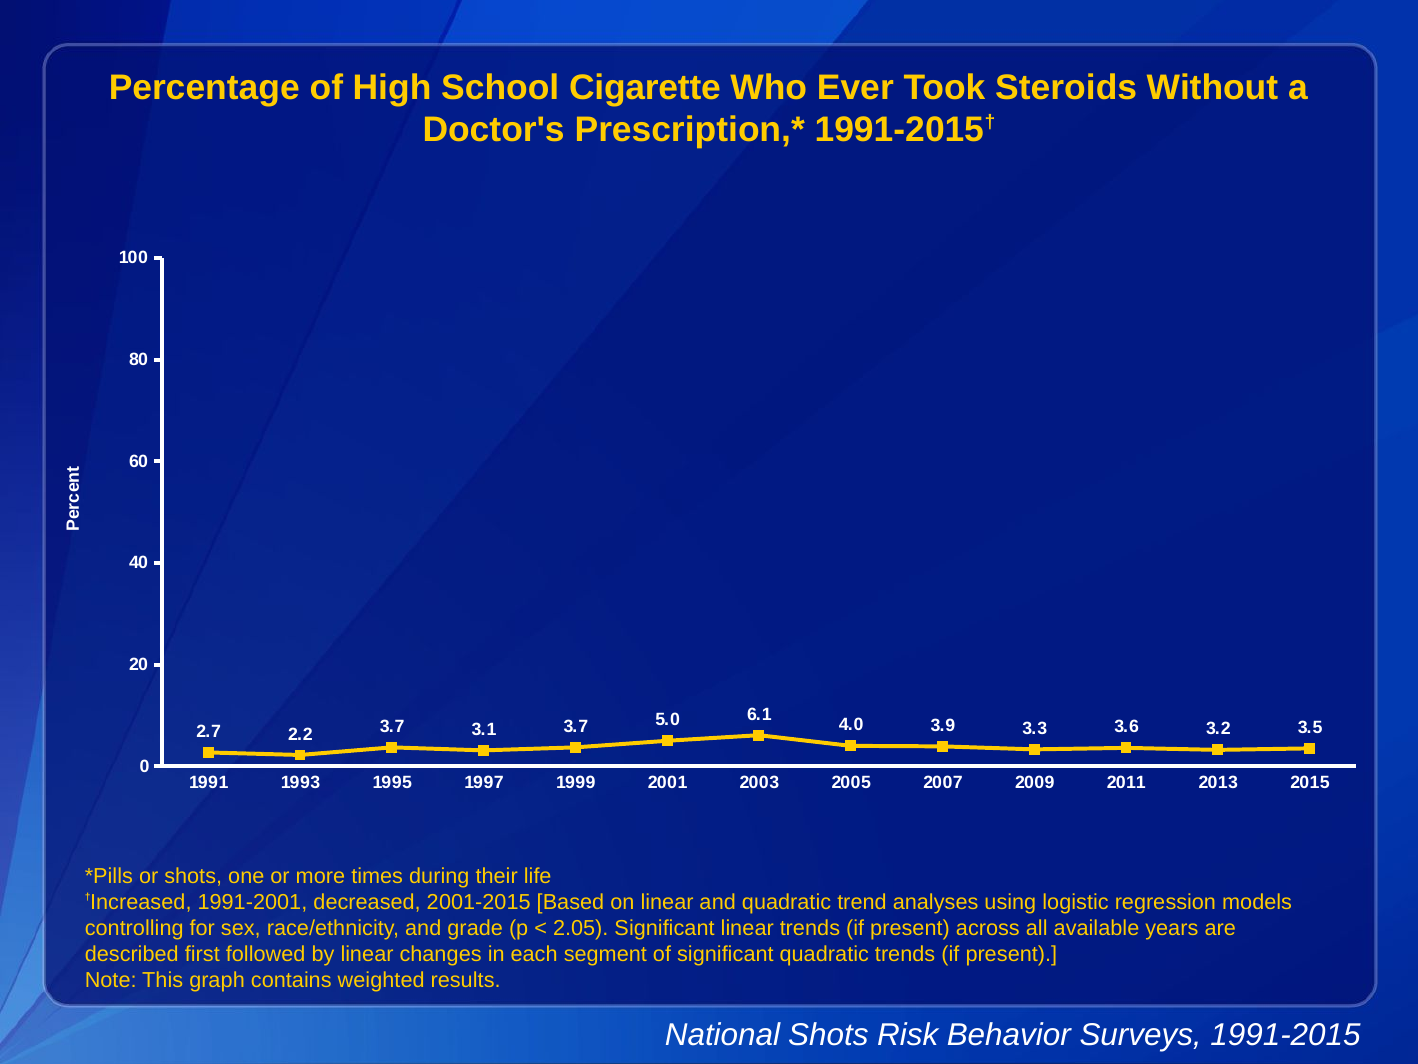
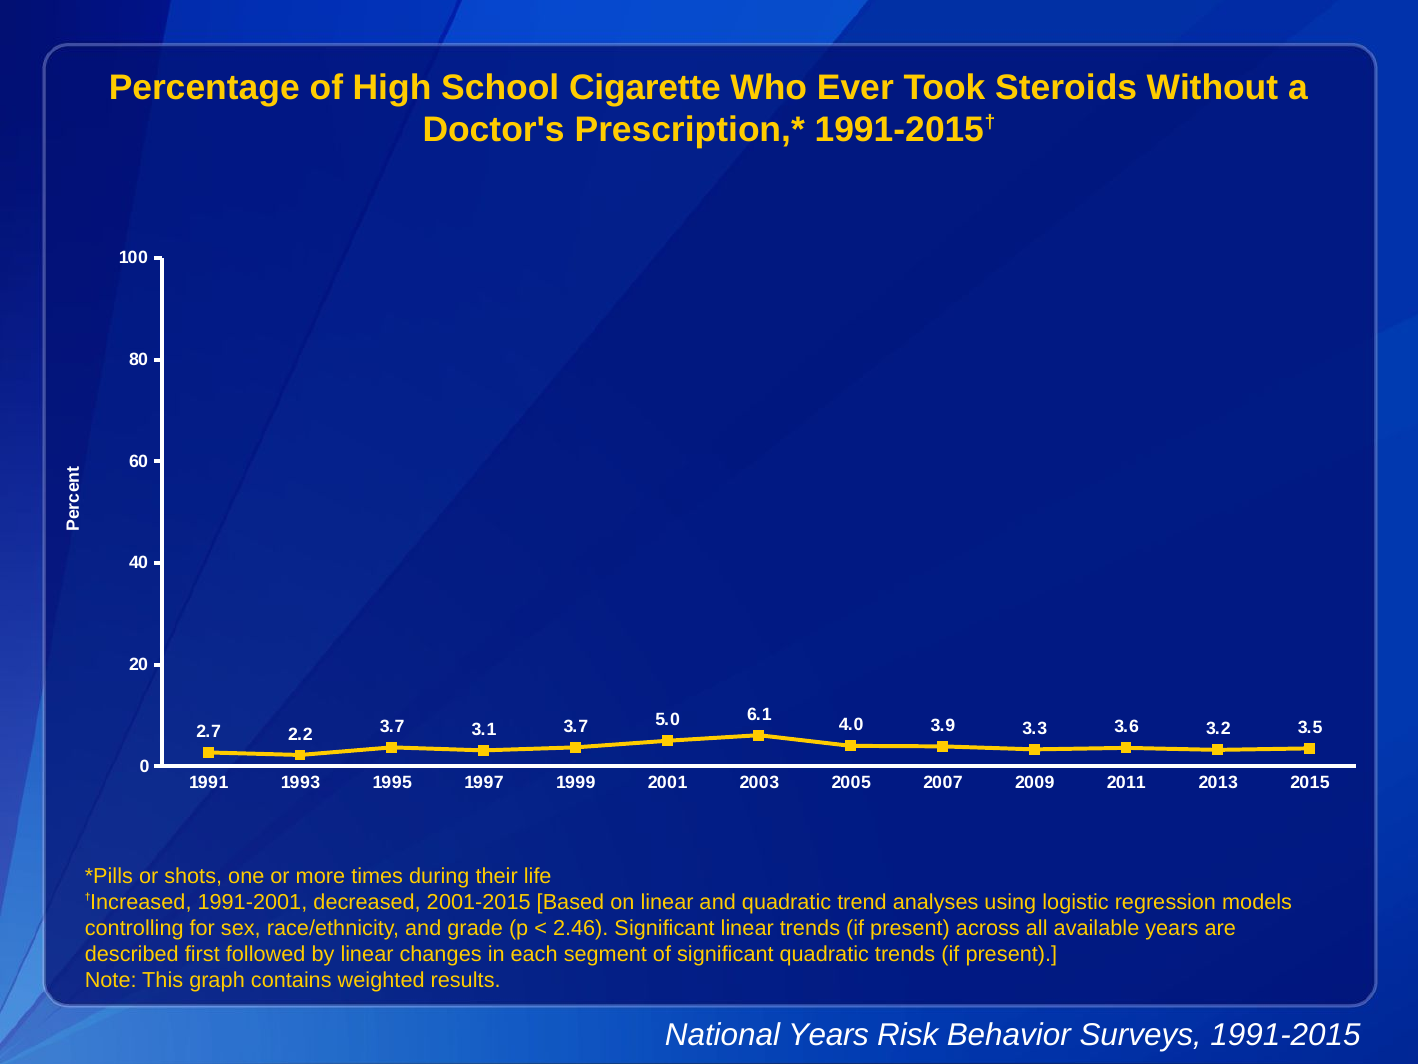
2.05: 2.05 -> 2.46 (581, 928)
National Shots: Shots -> Years (829, 1035)
